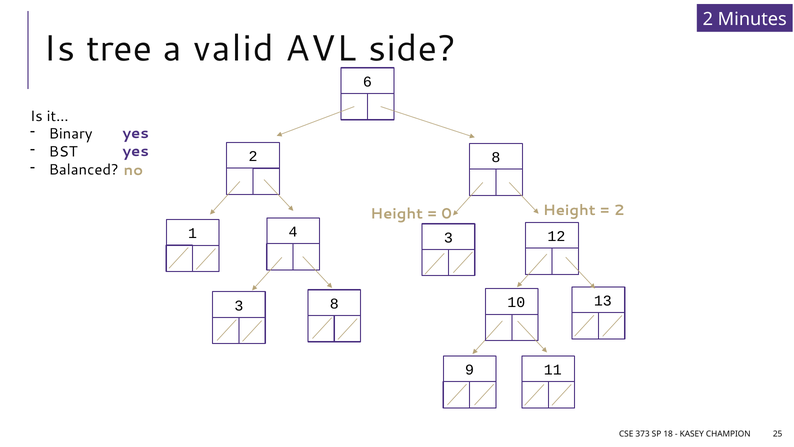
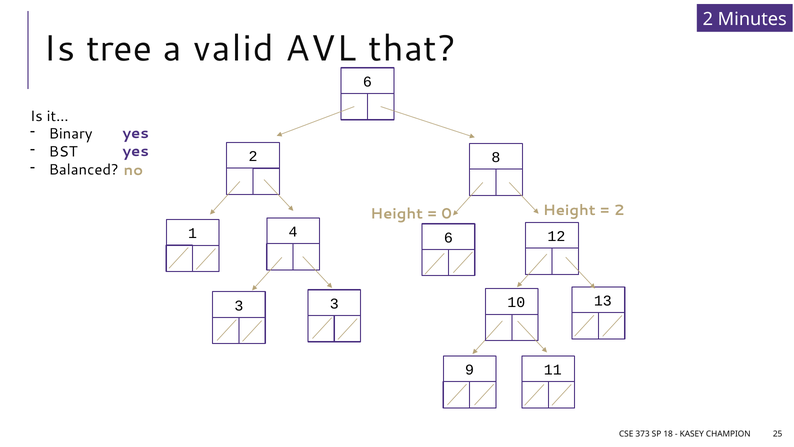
side: side -> that (412, 49)
1 3: 3 -> 6 (448, 237)
3 8: 8 -> 3 (334, 303)
